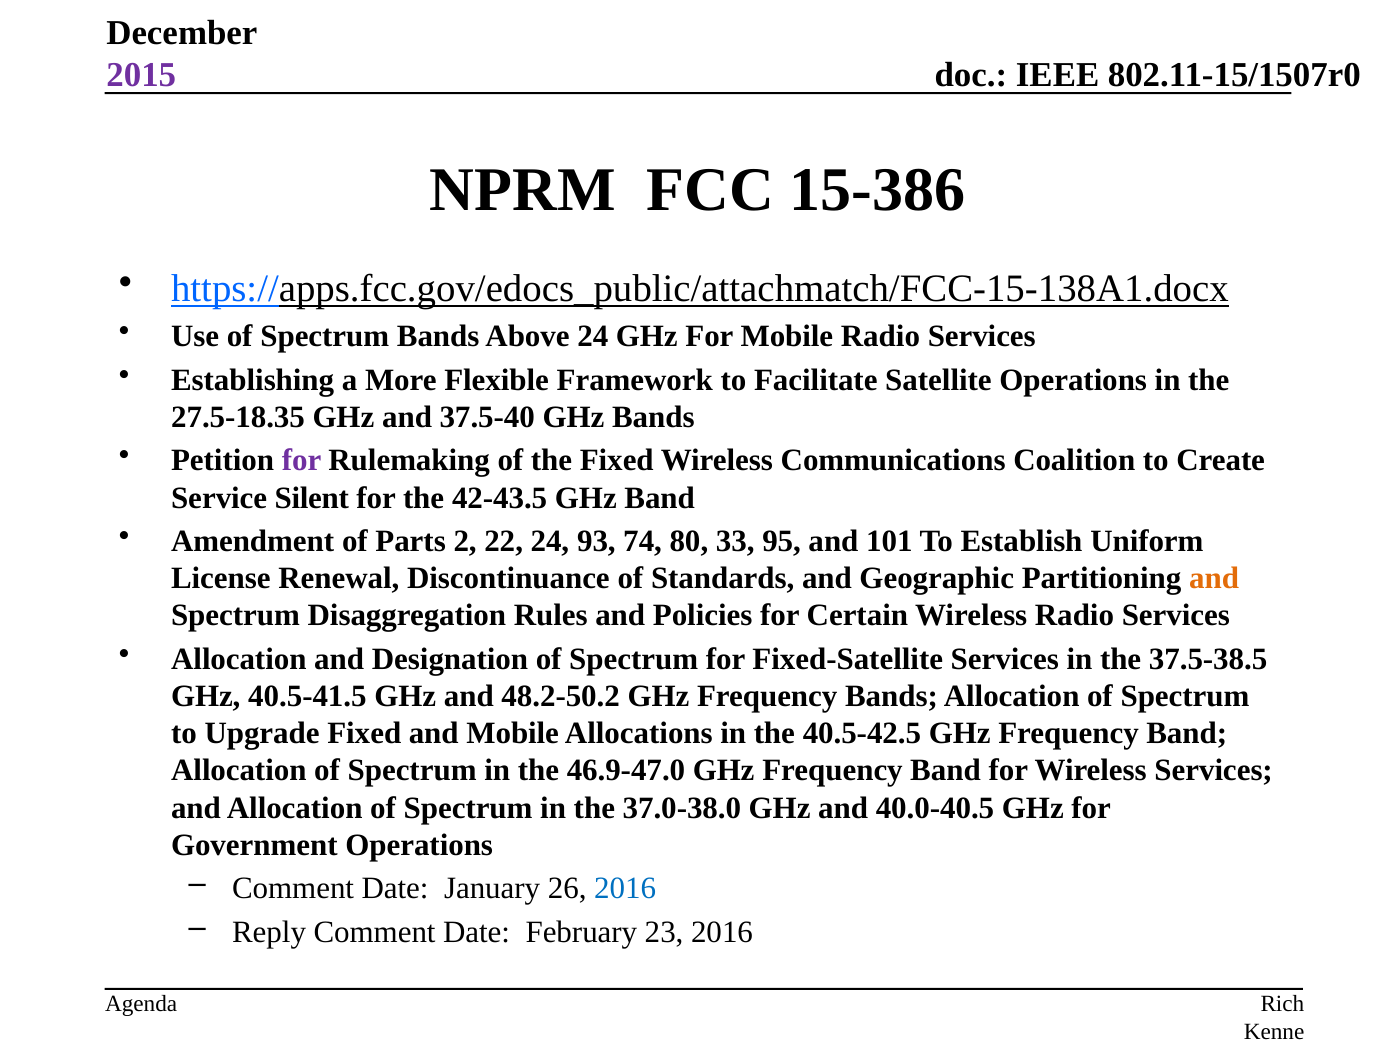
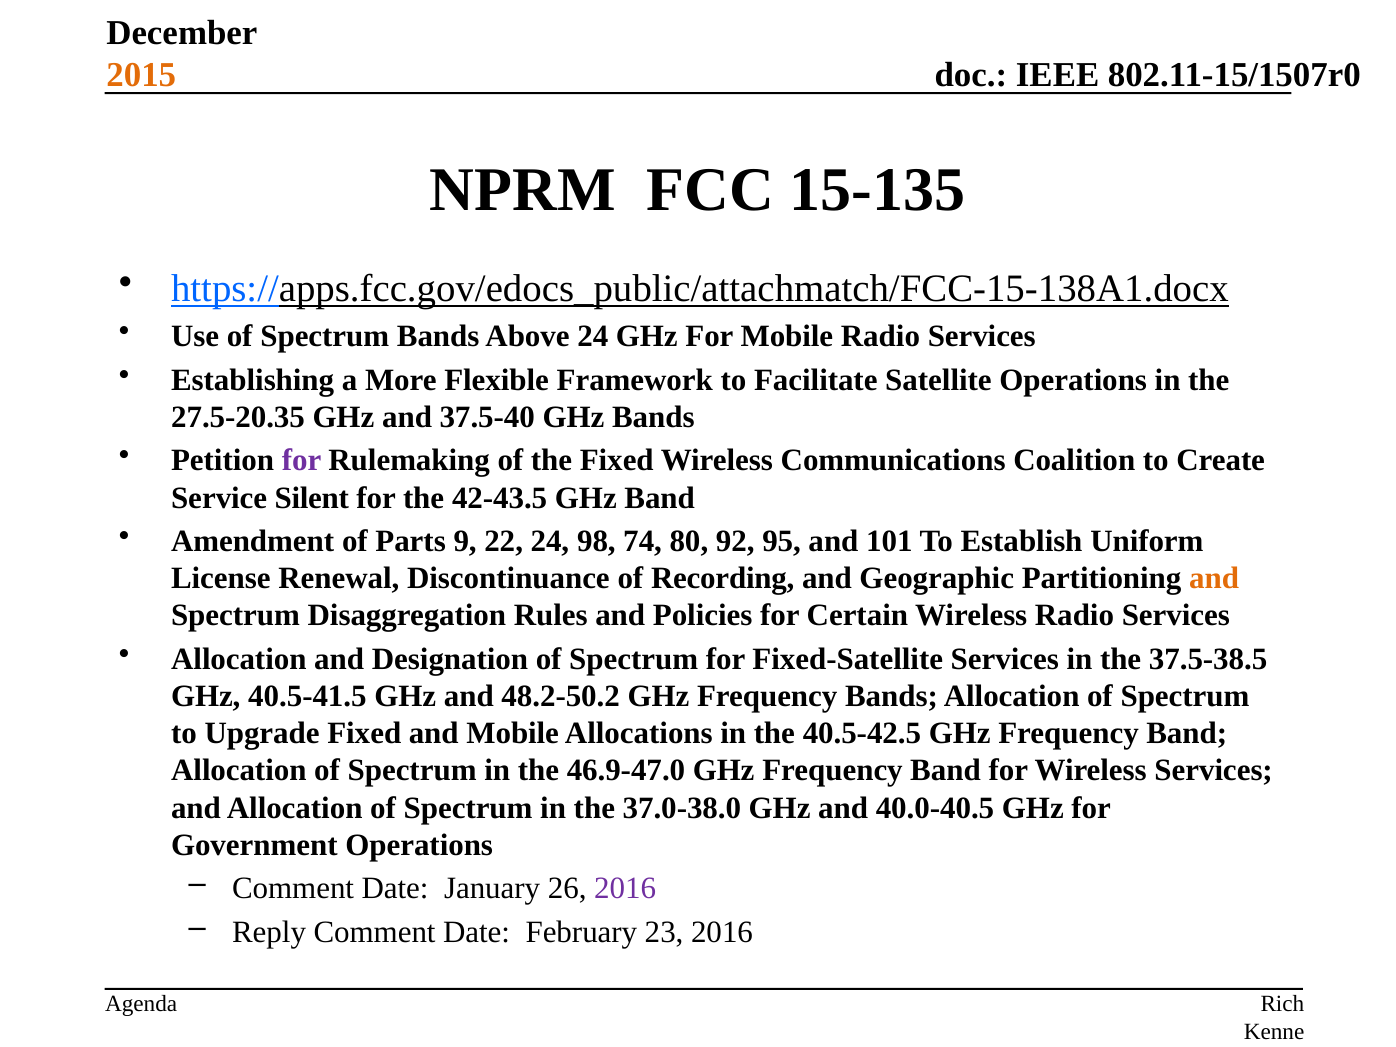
2015 colour: purple -> orange (141, 74)
15-386: 15-386 -> 15-135 (878, 190)
27.5-18.35: 27.5-18.35 -> 27.5-20.35 (238, 417)
2: 2 -> 9 (465, 541)
93: 93 -> 98 (596, 541)
33: 33 -> 92 (735, 541)
Standards: Standards -> Recording (723, 578)
2016 colour: blue -> purple (625, 888)
